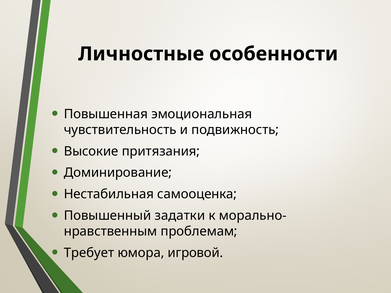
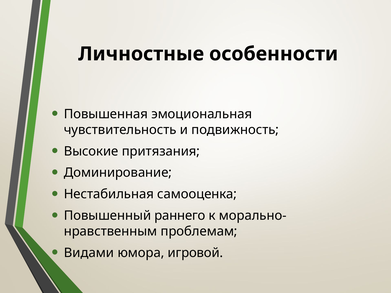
задатки: задатки -> раннего (180, 216)
Требует: Требует -> Видами (89, 253)
